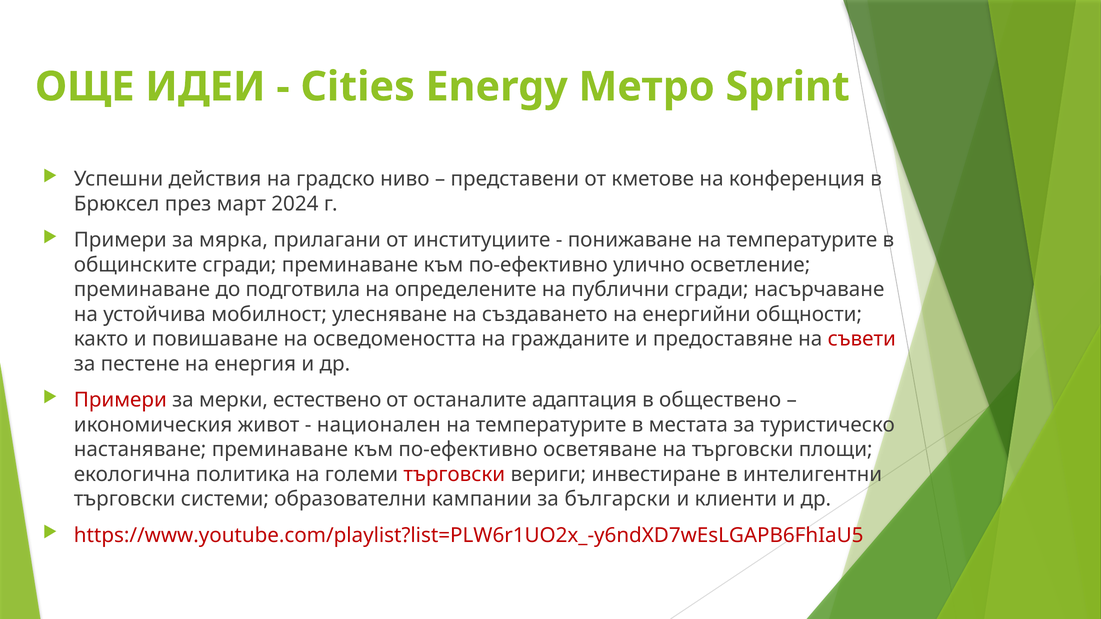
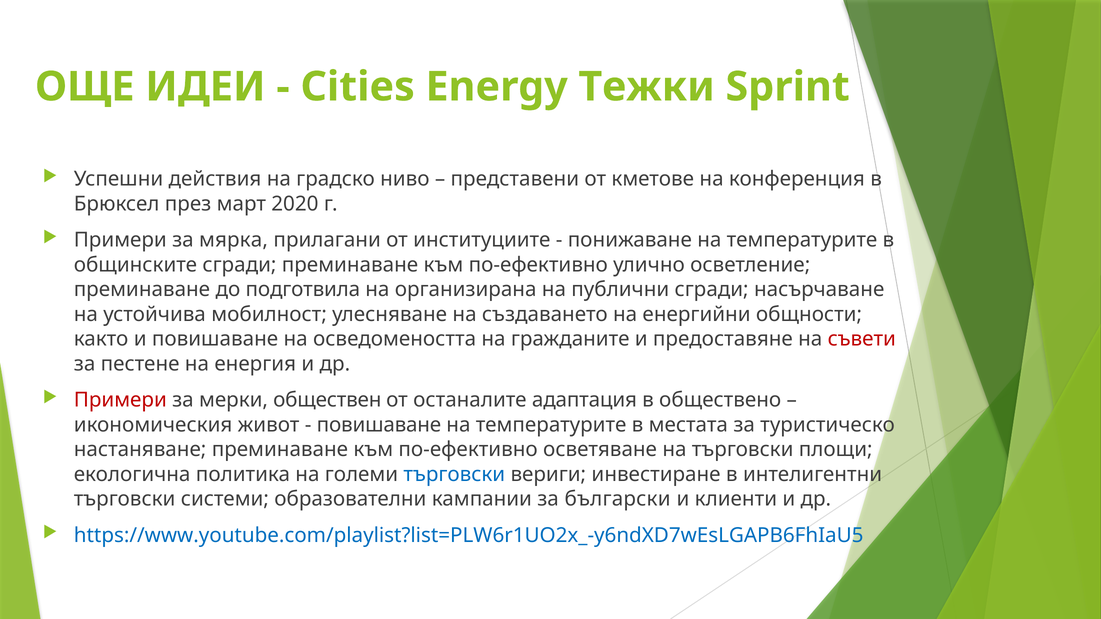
Метро: Метро -> Тежки (647, 87)
2024: 2024 -> 2020 (295, 204)
определените: определените -> организирана (466, 290)
естествено: естествено -> обществен (327, 400)
национален: национален -> повишаване (379, 425)
търговски colour: red -> blue (454, 475)
https://www.youtube.com/playlist?list=PLW6r1UO2x_-y6ndXD7wEsLGAPB6FhIaU5 colour: red -> blue (469, 536)
